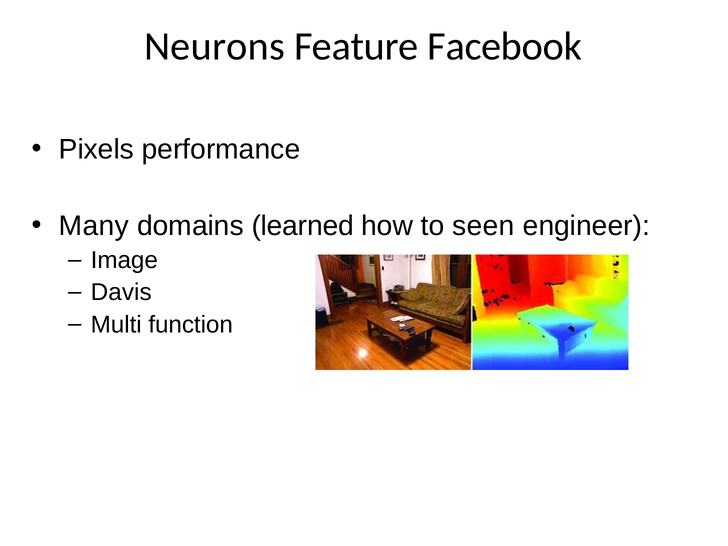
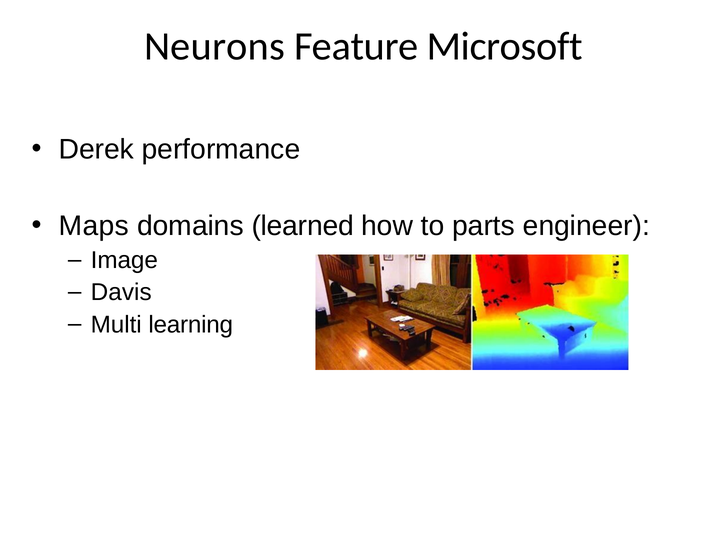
Facebook: Facebook -> Microsoft (505, 46)
Pixels: Pixels -> Derek (96, 150)
Many: Many -> Maps (94, 226)
seen: seen -> parts (483, 226)
function: function -> learning (191, 324)
